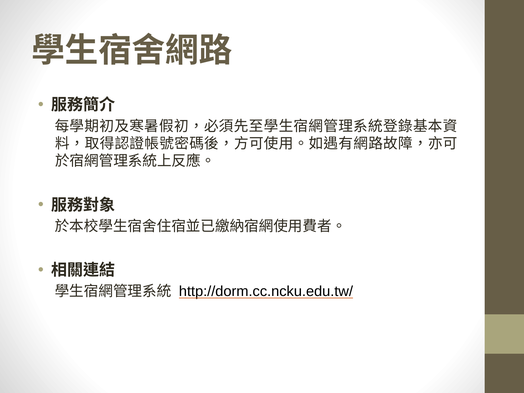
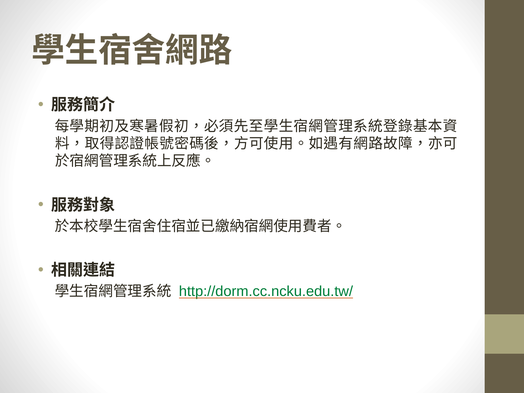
http://dorm.cc.ncku.edu.tw/ colour: black -> green (266, 292)
